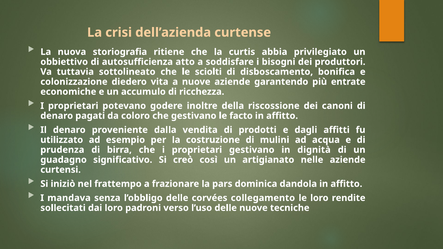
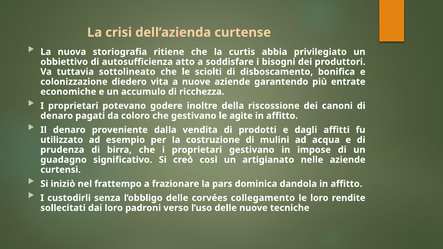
facto: facto -> agite (241, 116)
dignità: dignità -> impose (314, 150)
mandava: mandava -> custodirli (69, 198)
